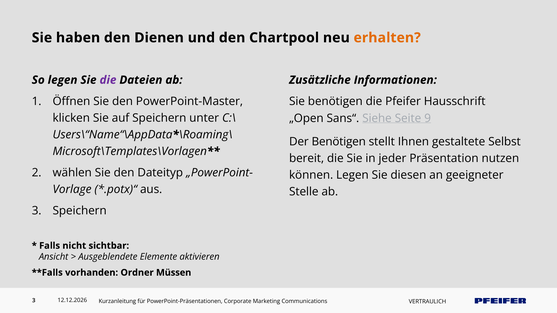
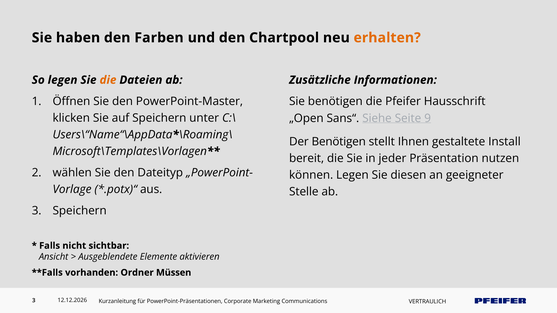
Dienen: Dienen -> Farben (159, 38)
die colour: purple -> orange (108, 80)
Selbst: Selbst -> Install (505, 142)
